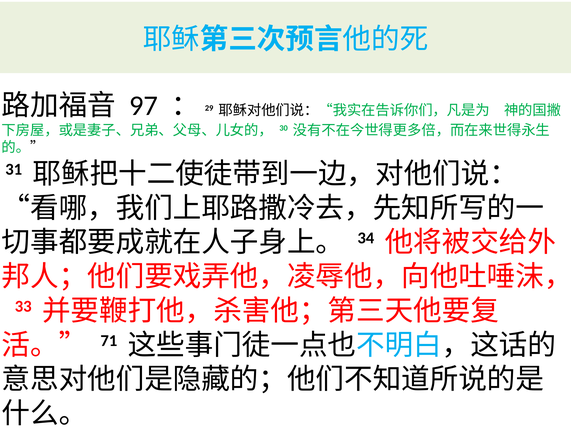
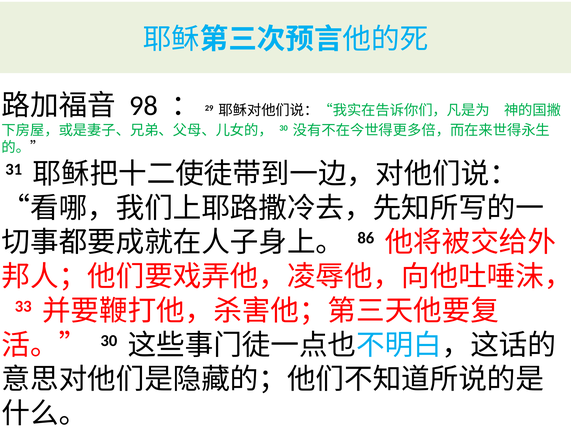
97: 97 -> 98 (143, 106)
34: 34 -> 86 (366, 238)
71: 71 -> 30 (109, 341)
